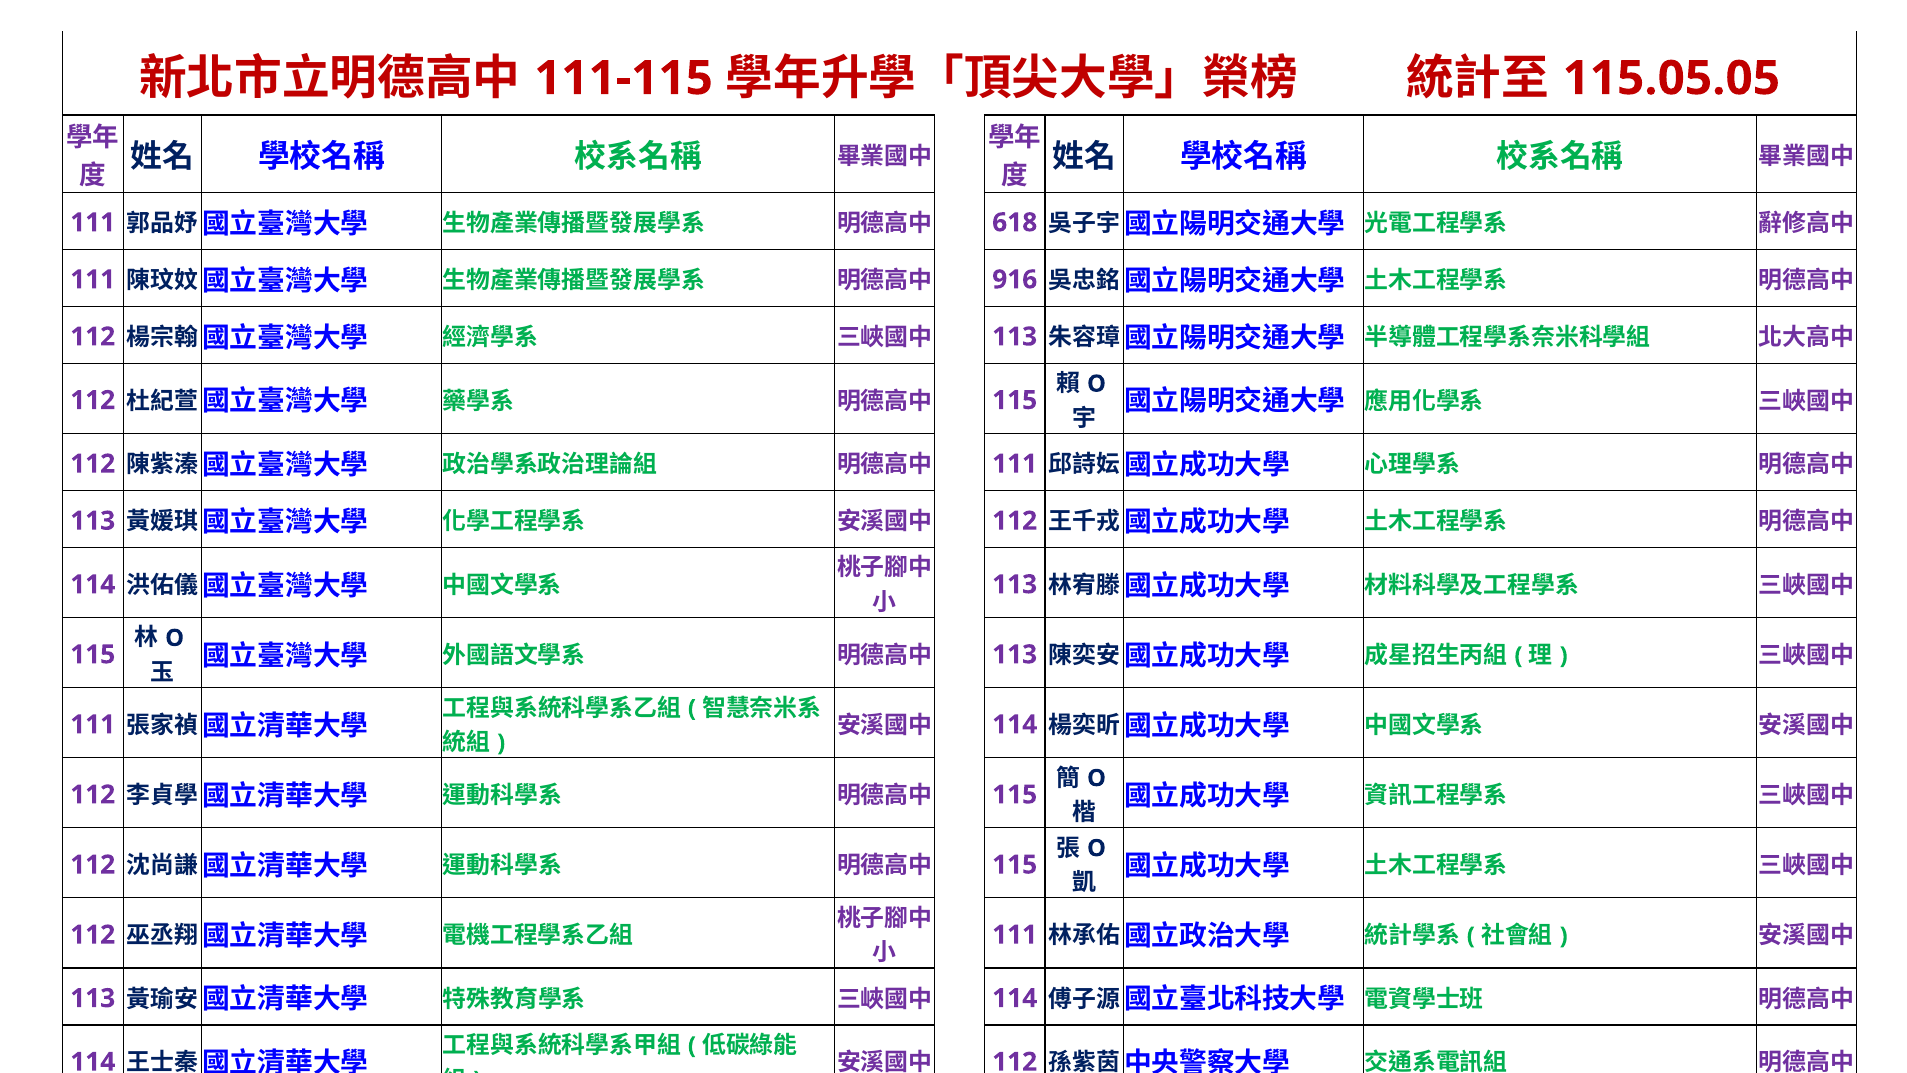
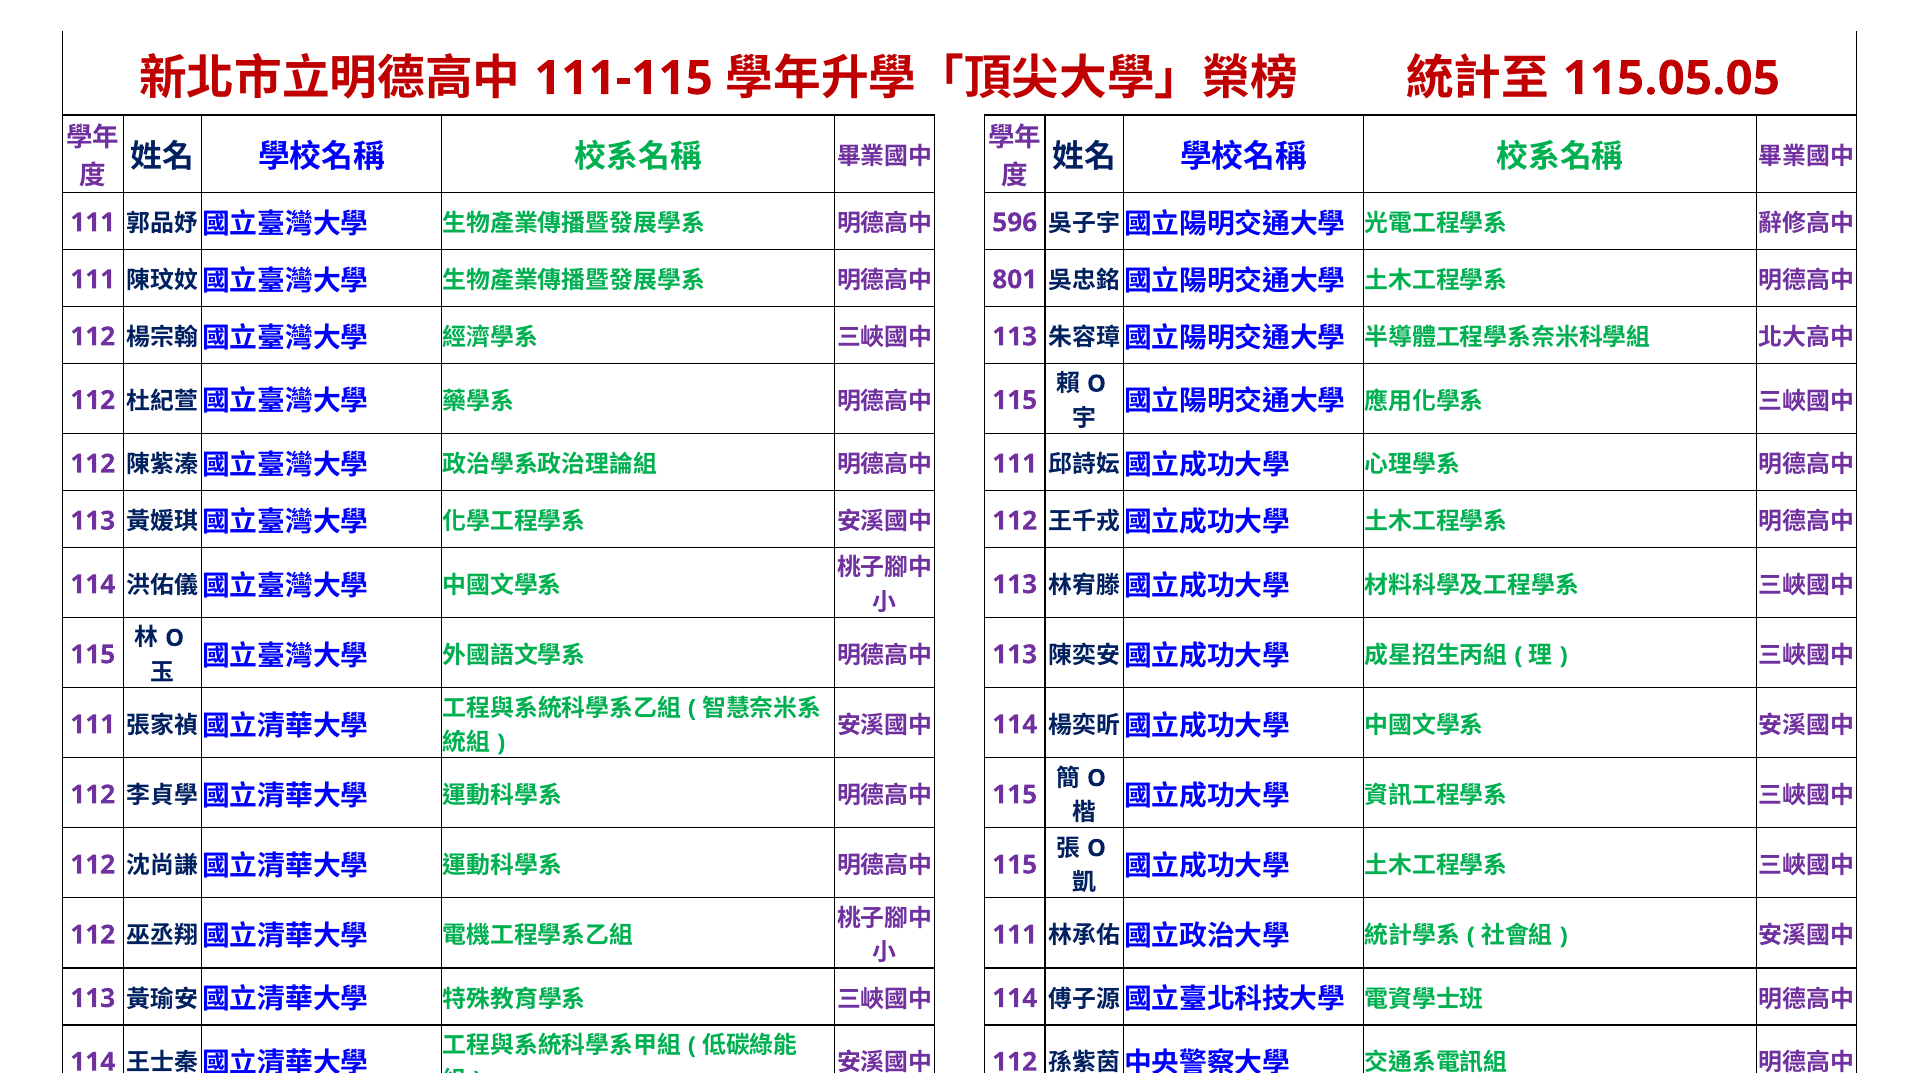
618: 618 -> 596 (1015, 222)
916: 916 -> 801 (1015, 280)
